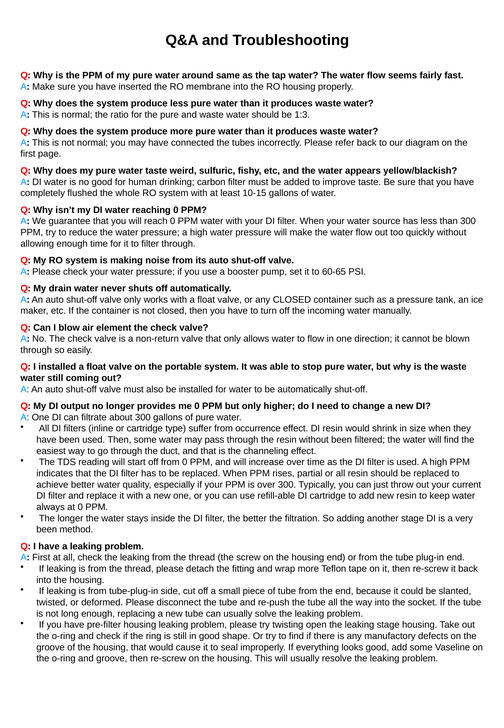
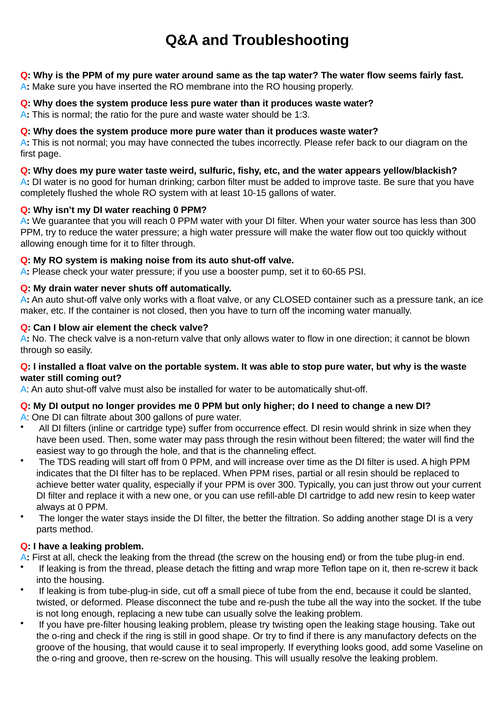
duct: duct -> hole (170, 451)
been: been -> parts (47, 530)
